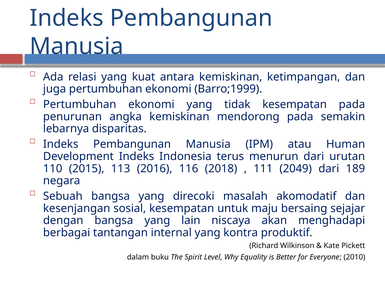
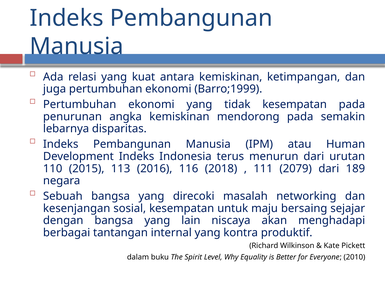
2049: 2049 -> 2079 (296, 168)
akomodatif: akomodatif -> networking (306, 196)
